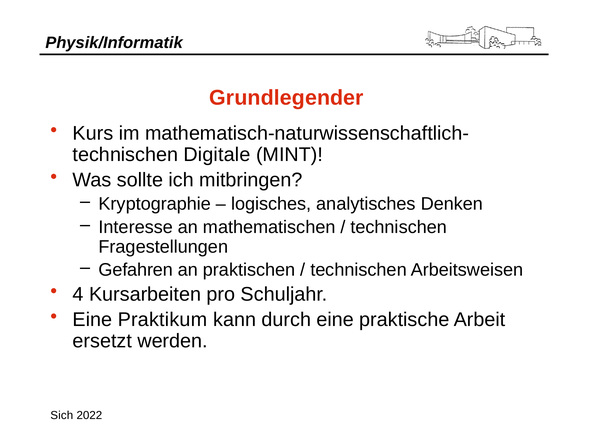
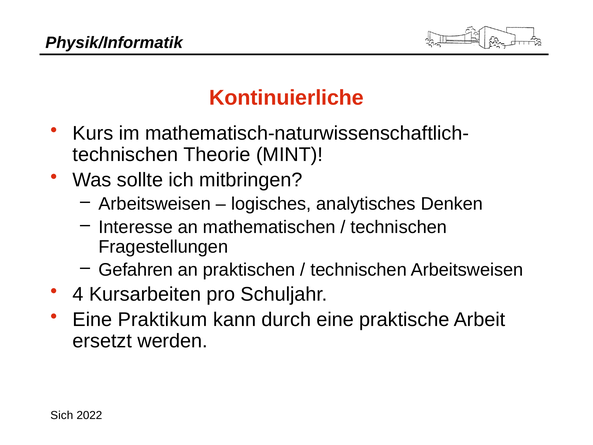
Grundlegender: Grundlegender -> Kontinuierliche (287, 98)
Digitale: Digitale -> Theorie (217, 155)
Kryptographie: Kryptographie -> Arbeitsweisen (155, 204)
